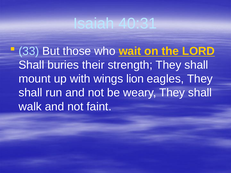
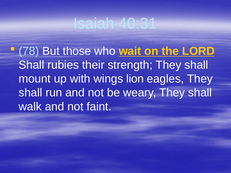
33: 33 -> 78 (29, 51)
buries: buries -> rubies (63, 65)
